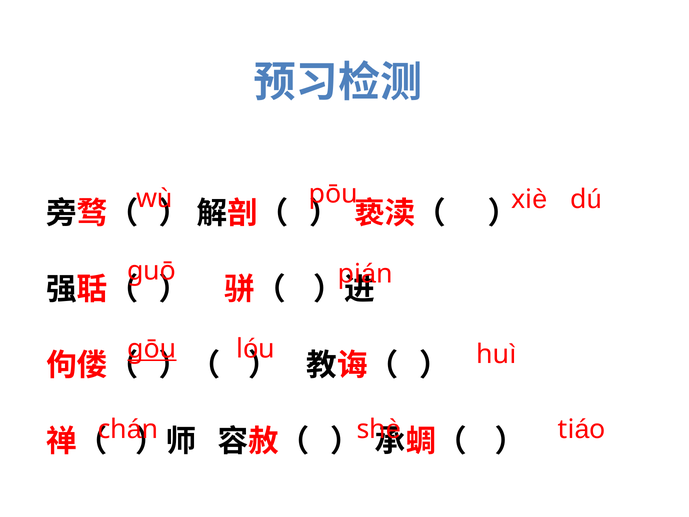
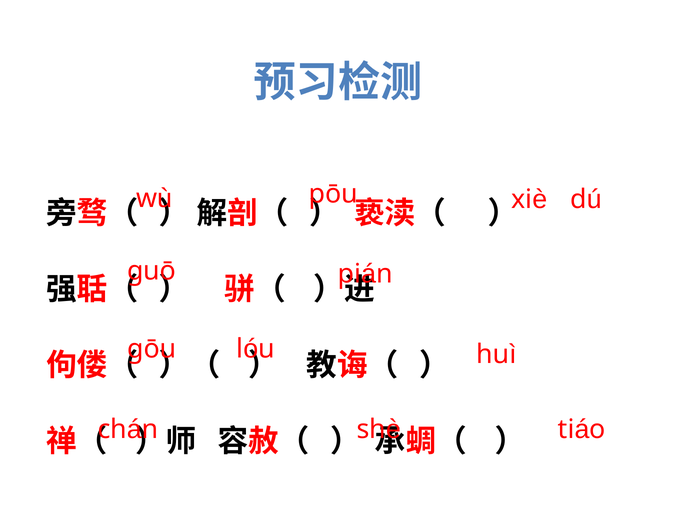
ɡōu underline: present -> none (152, 349)
